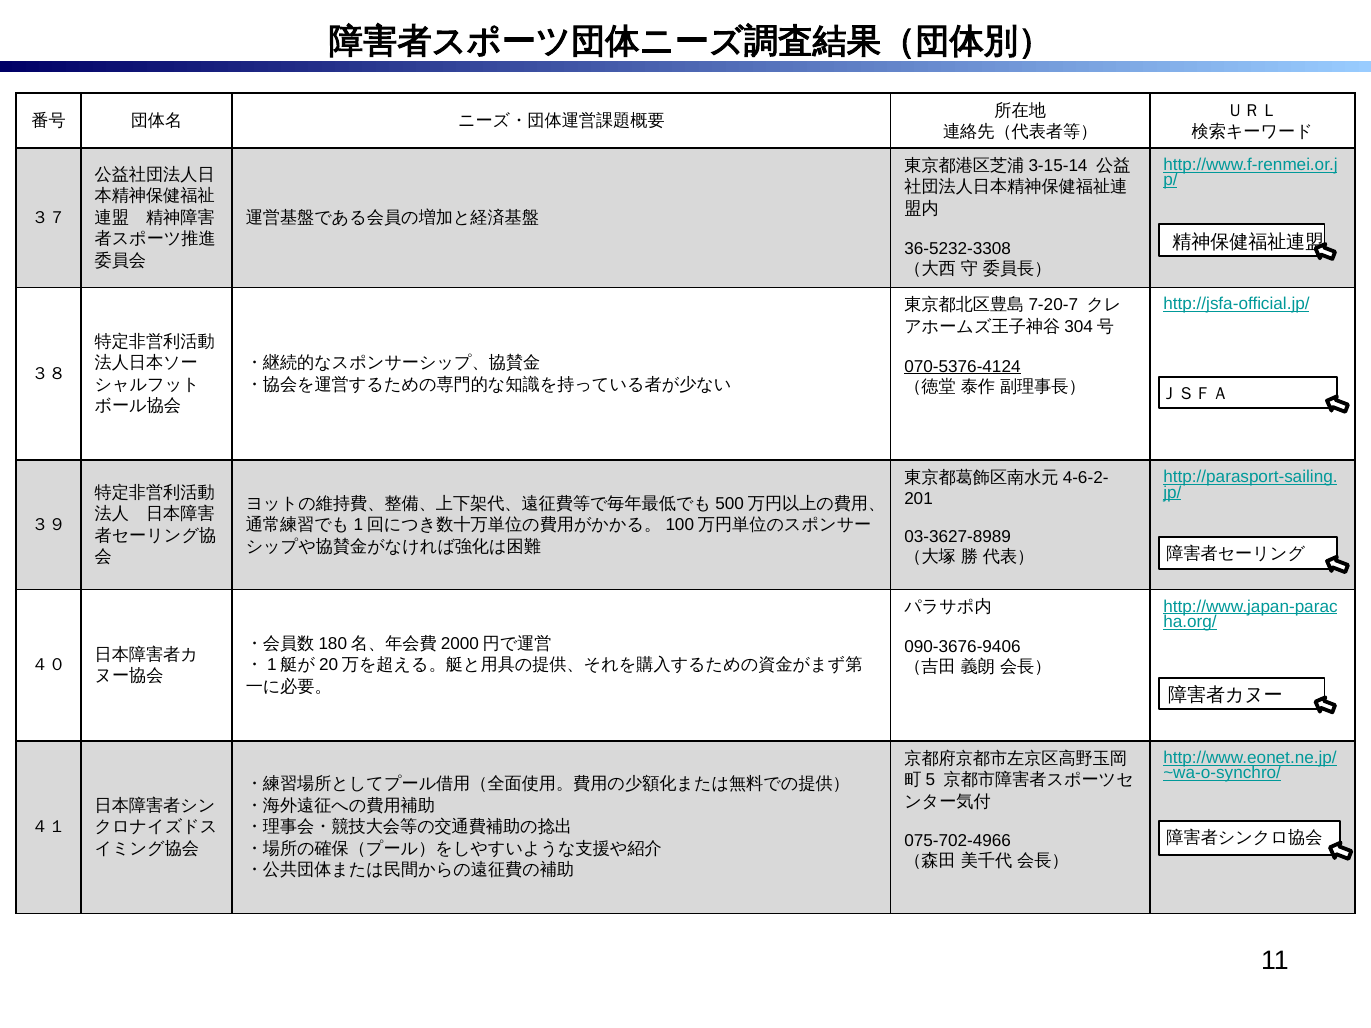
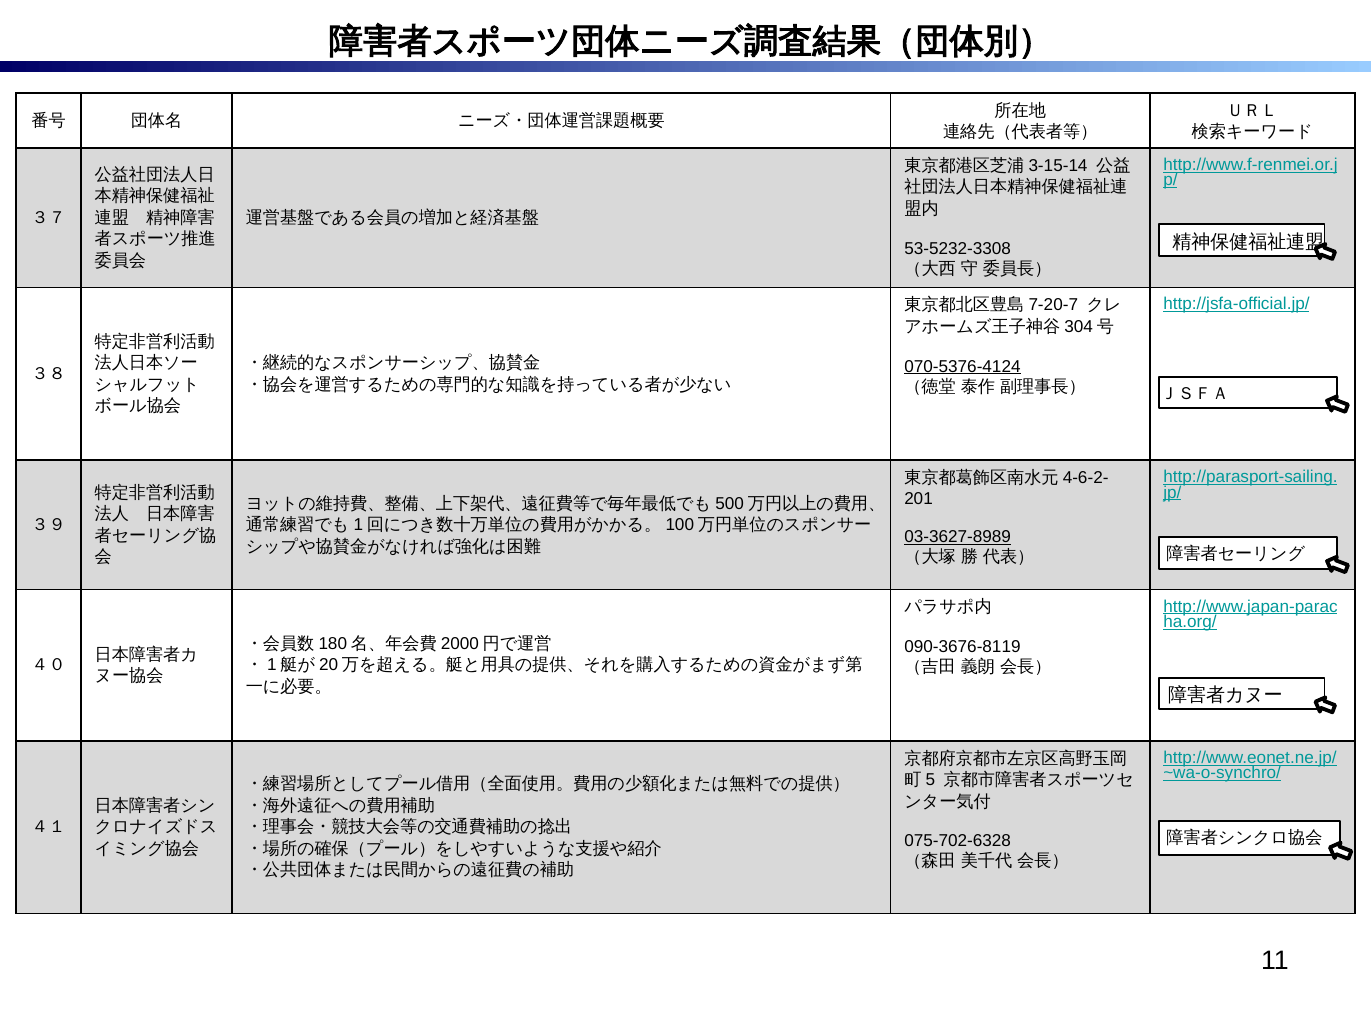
36-5232-3308: 36-5232-3308 -> 53-5232-3308 (958, 248)
03-3627-8989 underline: none -> present (958, 537)
090-3676-9406: 090-3676-9406 -> 090-3676-8119 (962, 647)
075-702-4966: 075-702-4966 -> 075-702-6328 (958, 841)
